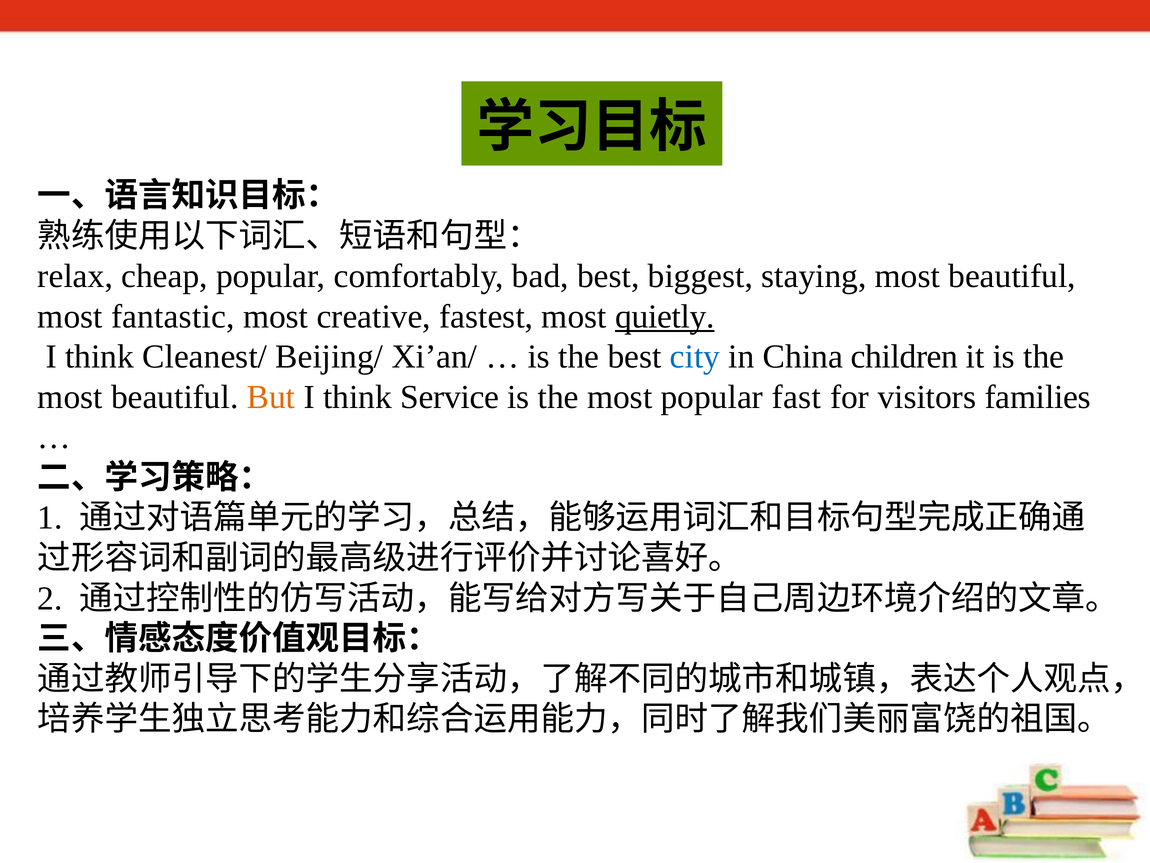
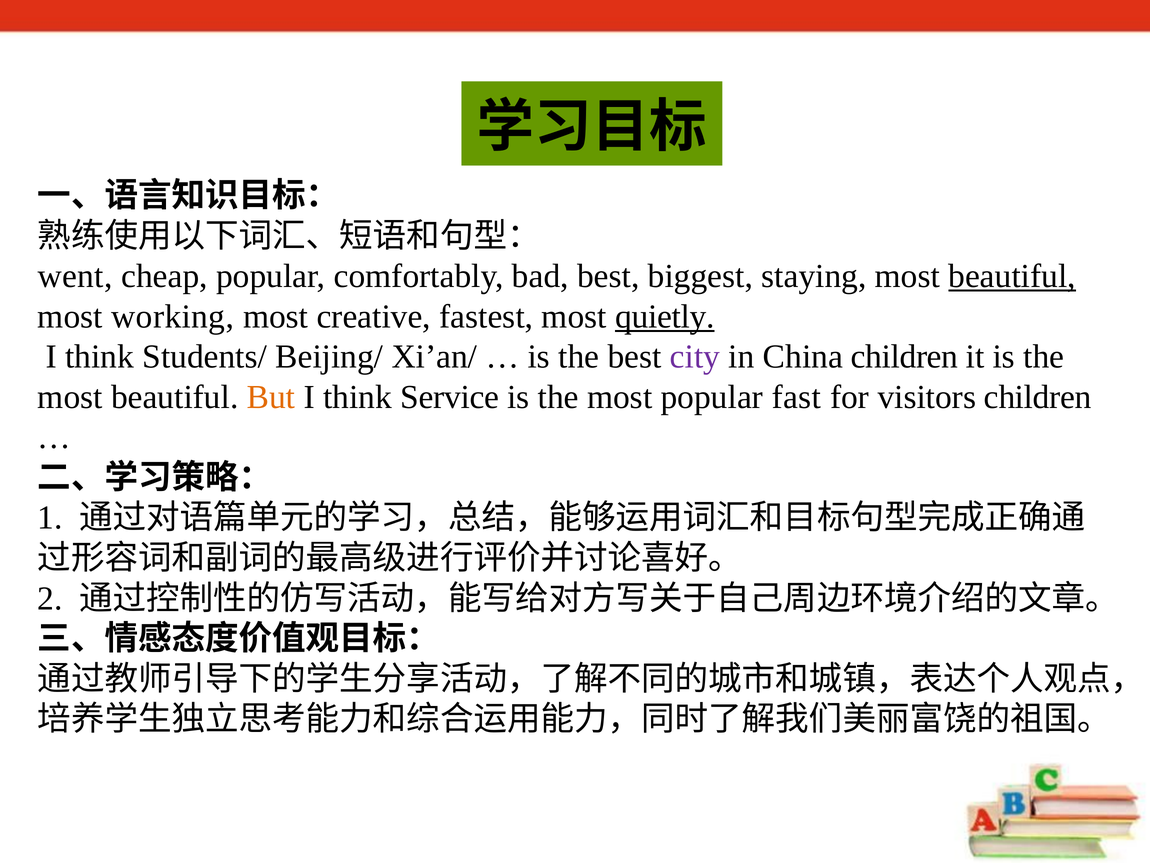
relax: relax -> went (75, 276)
beautiful underline: none -> present (1012, 276)
fantastic: fantastic -> working (173, 316)
Cleanest/: Cleanest/ -> Students/ (205, 357)
city colour: blue -> purple (695, 357)
visitors families: families -> children (1038, 397)
